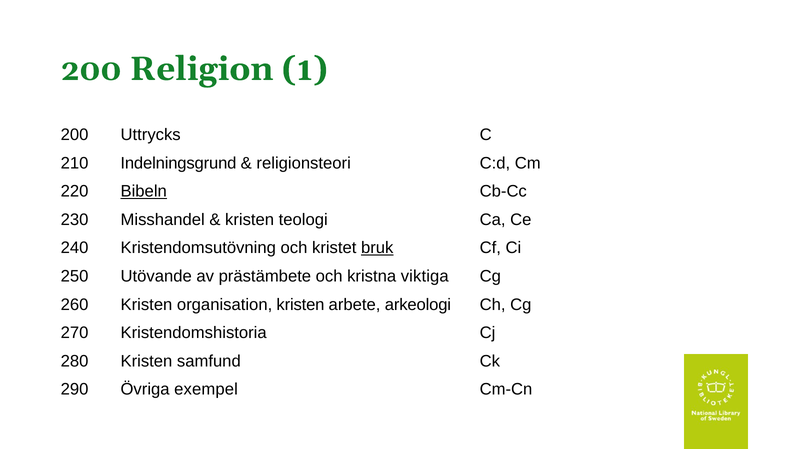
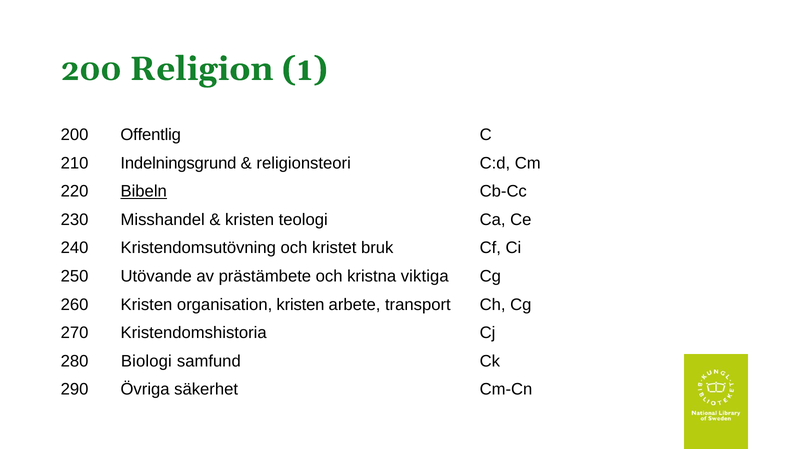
Uttrycks: Uttrycks -> Offentlig (151, 135)
bruk underline: present -> none (377, 248)
arkeologi: arkeologi -> transport (418, 304)
280 Kristen: Kristen -> Biologi (146, 361)
exempel: exempel -> säkerhet (206, 389)
